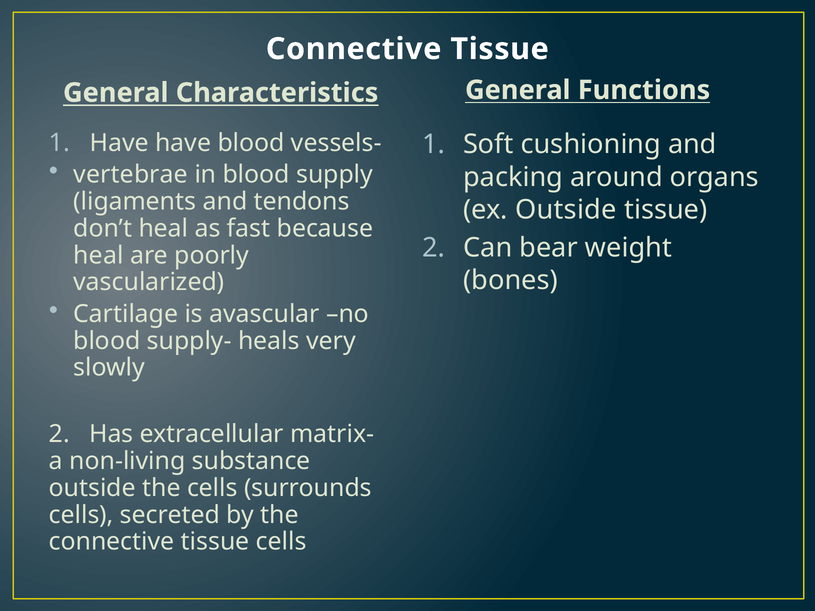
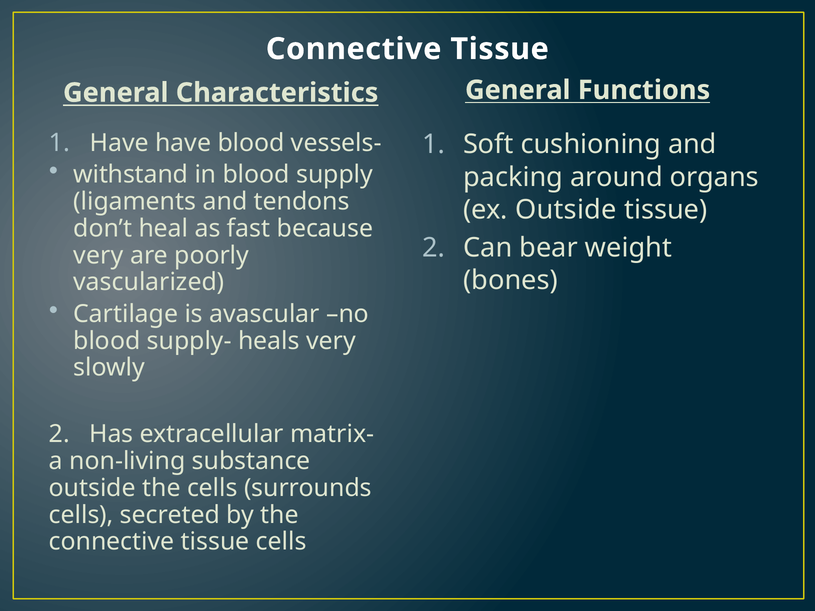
vertebrae: vertebrae -> withstand (131, 175)
heal: heal -> very (98, 255)
